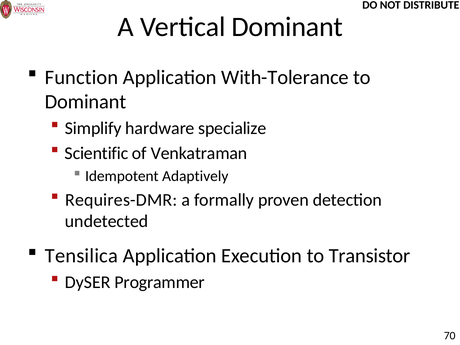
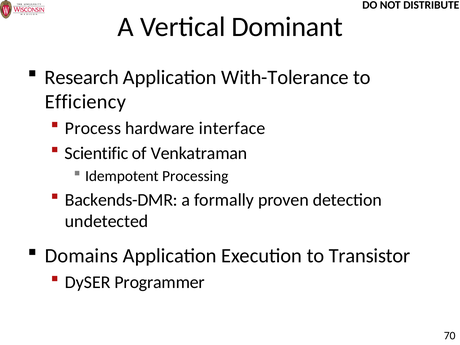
Function: Function -> Research (82, 77)
Dominant: Dominant -> Efficiency (85, 102)
Simplify: Simplify -> Process (93, 128)
specialize: specialize -> interface (232, 128)
Adaptively: Adaptively -> Processing (195, 176)
Requires-DMR: Requires-DMR -> Backends-DMR (121, 200)
Tensilica: Tensilica -> Domains (82, 256)
